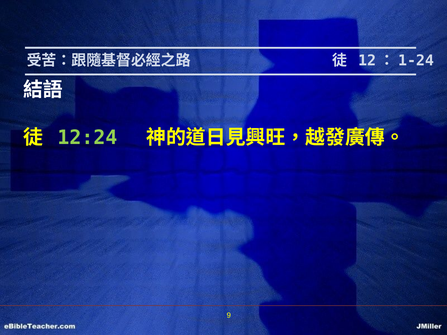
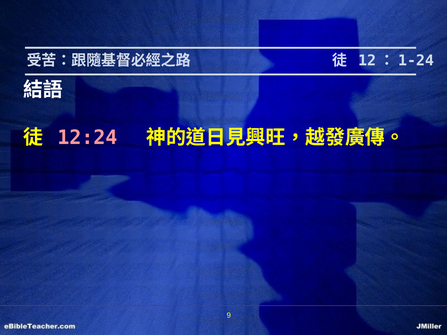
12:24 colour: light green -> pink (87, 138)
